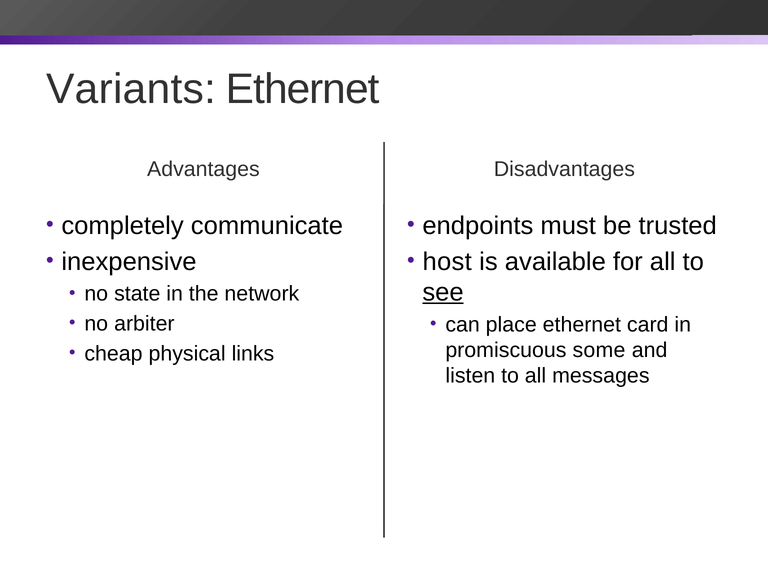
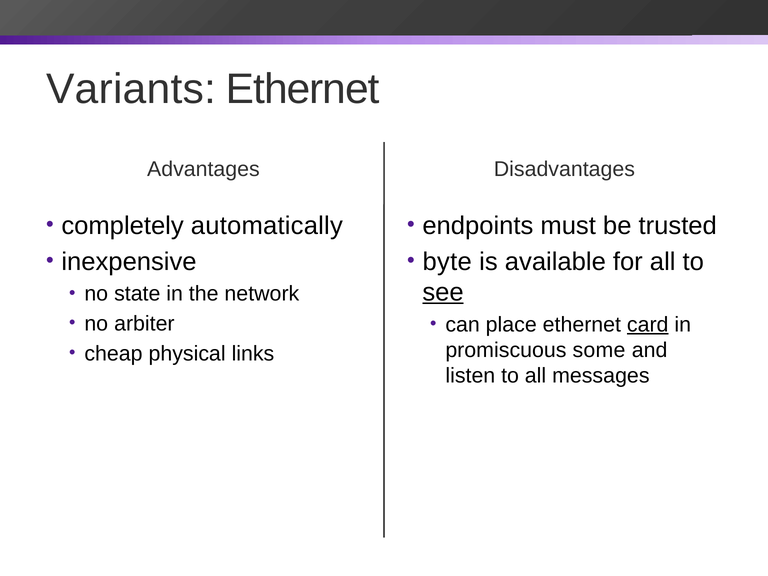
communicate: communicate -> automatically (267, 226)
host: host -> byte (447, 262)
card underline: none -> present (648, 324)
